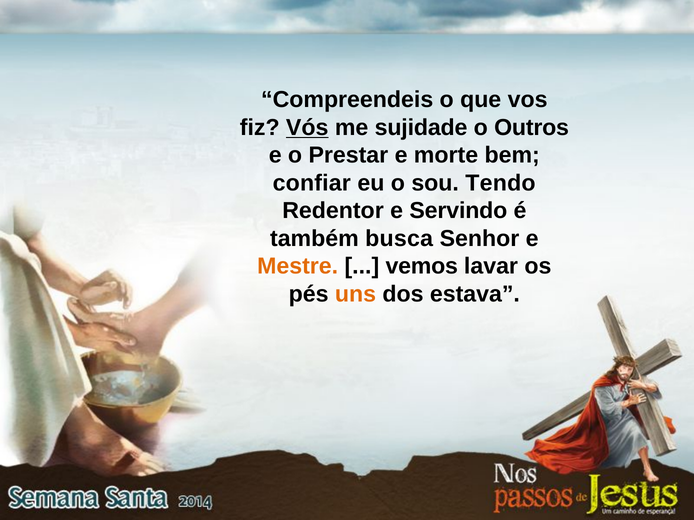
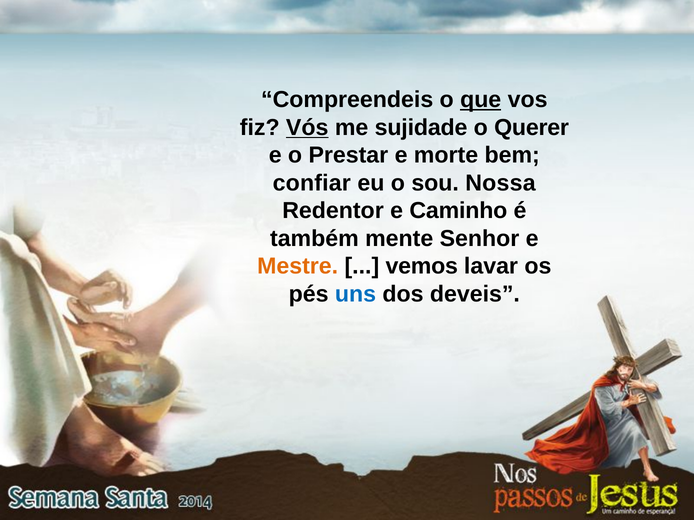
que underline: none -> present (481, 100)
Outros: Outros -> Querer (532, 128)
Tendo: Tendo -> Nossa (500, 183)
Servindo: Servindo -> Caminho (458, 211)
busca: busca -> mente (399, 239)
uns colour: orange -> blue (356, 294)
estava: estava -> deveis (475, 294)
